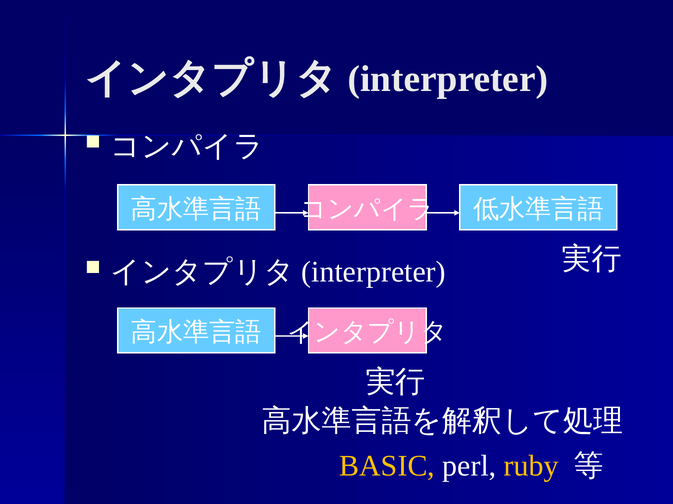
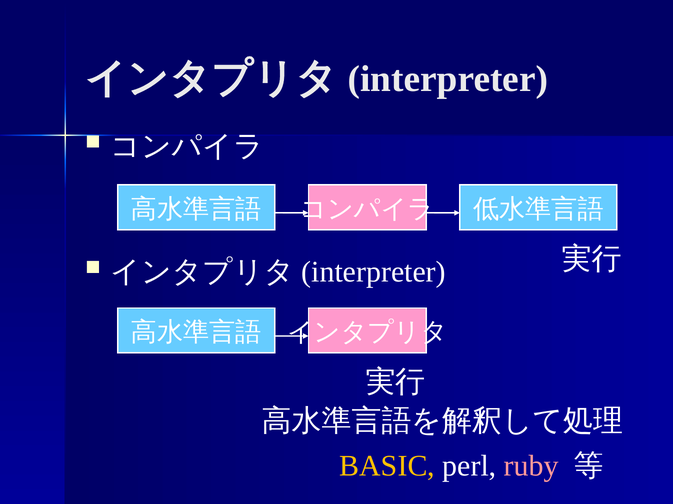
ruby colour: yellow -> pink (531, 467)
